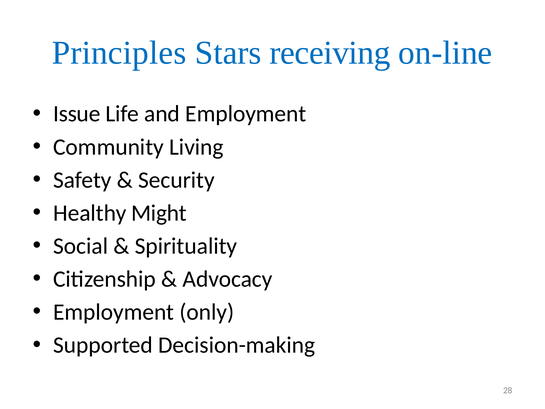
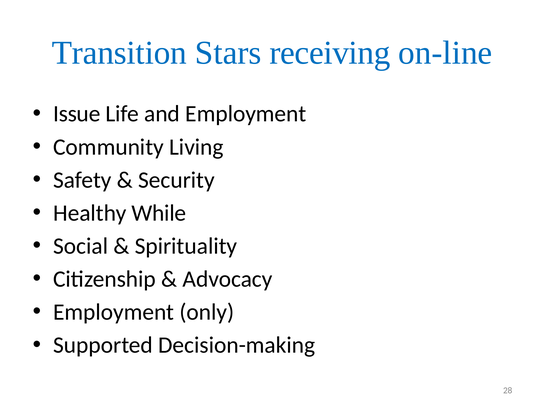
Principles: Principles -> Transition (119, 53)
Might: Might -> While (159, 213)
